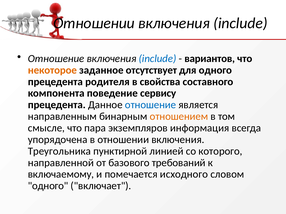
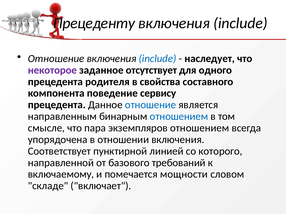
Отношении: Отношении -> Прецеденту (94, 23)
вариантов: вариантов -> наследует (210, 59)
некоторое colour: orange -> purple (52, 70)
отношением colour: orange -> blue (179, 117)
экземпляров информация: информация -> отношением (200, 128)
Треугольника: Треугольника -> Соответствует (59, 151)
исходного: исходного -> мощности (184, 175)
одного: одного -> складе (48, 186)
